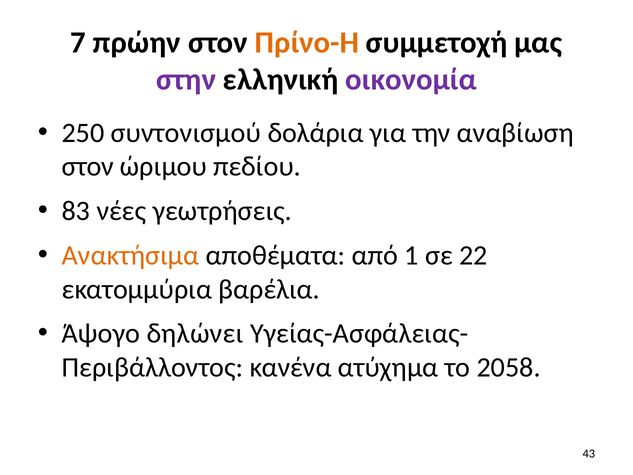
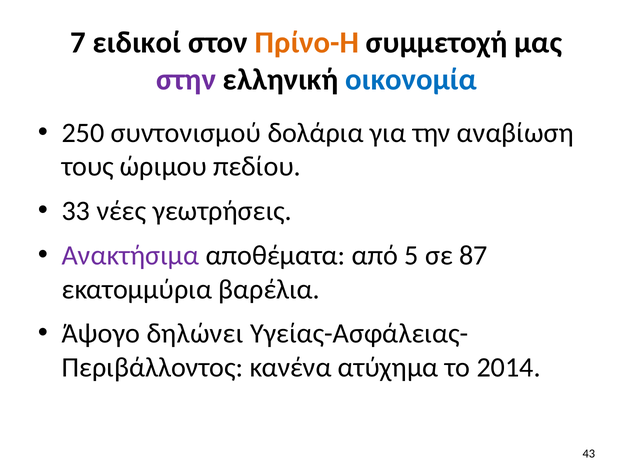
πρώην: πρώην -> ειδικοί (137, 43)
οικονομία colour: purple -> blue (411, 80)
στον: στον -> τους (88, 167)
83: 83 -> 33 (76, 211)
Ανακτήσιμα colour: orange -> purple (131, 255)
1: 1 -> 5 (412, 255)
22: 22 -> 87 (473, 255)
2058: 2058 -> 2014 (509, 367)
